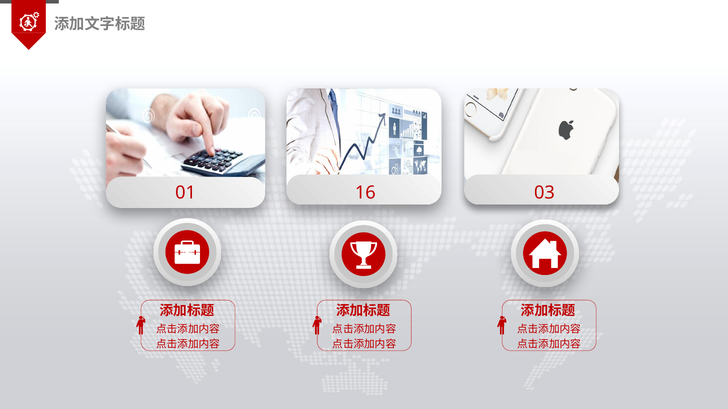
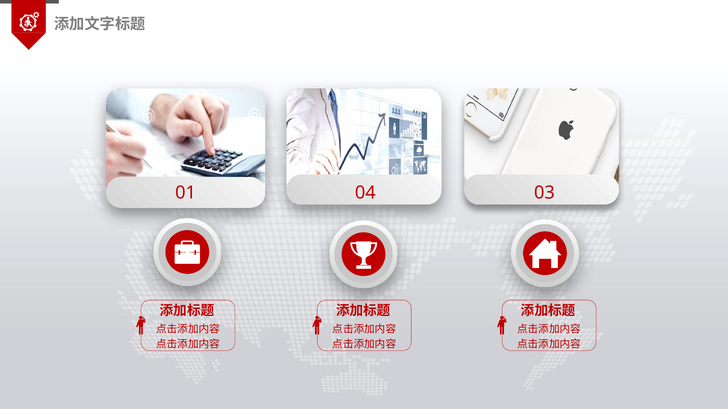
16: 16 -> 04 (365, 193)
